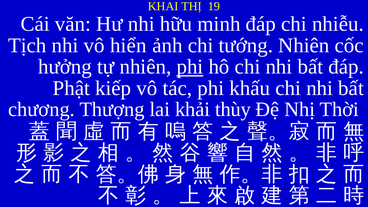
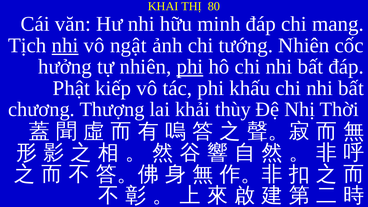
19: 19 -> 80 (214, 6)
nhiễu: nhiễu -> mang (338, 24)
nhi underline: none -> present (65, 45)
hiển: hiển -> ngật (128, 45)
